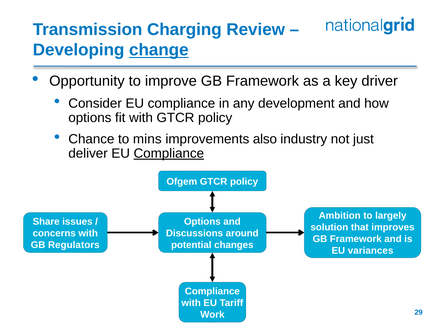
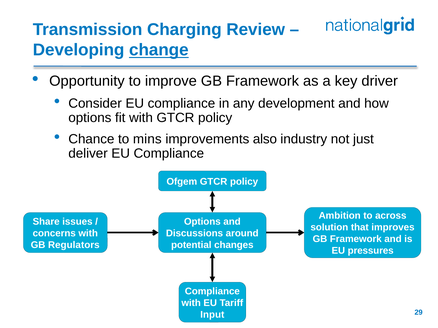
Compliance underline: present -> none (169, 154)
largely: largely -> across (391, 216)
variances: variances -> pressures (371, 251)
Work: Work -> Input (212, 315)
